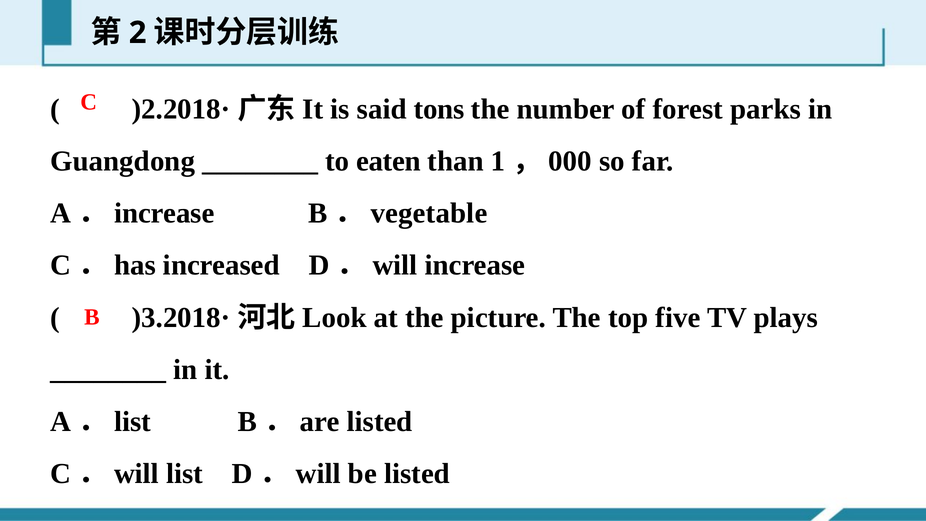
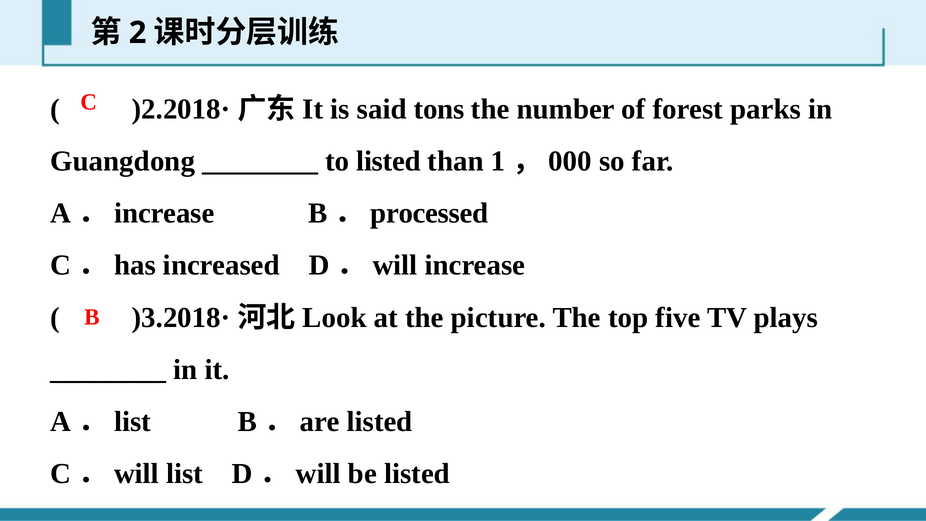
to eaten: eaten -> listed (388, 161)
vegetable: vegetable -> processed (429, 213)
